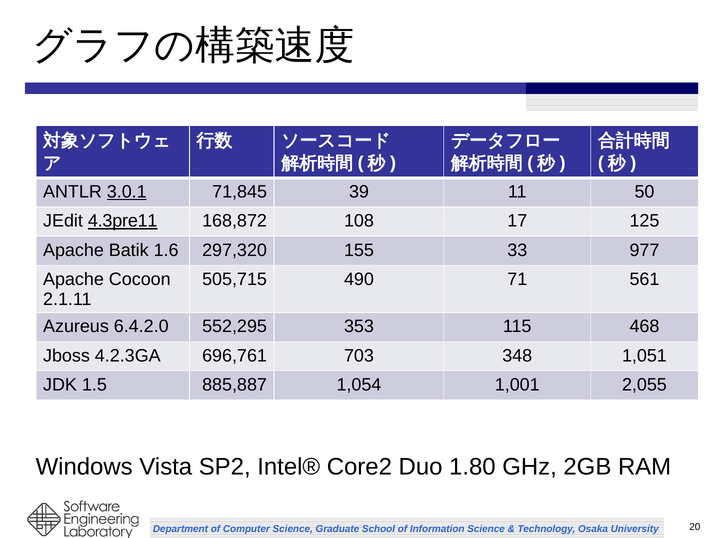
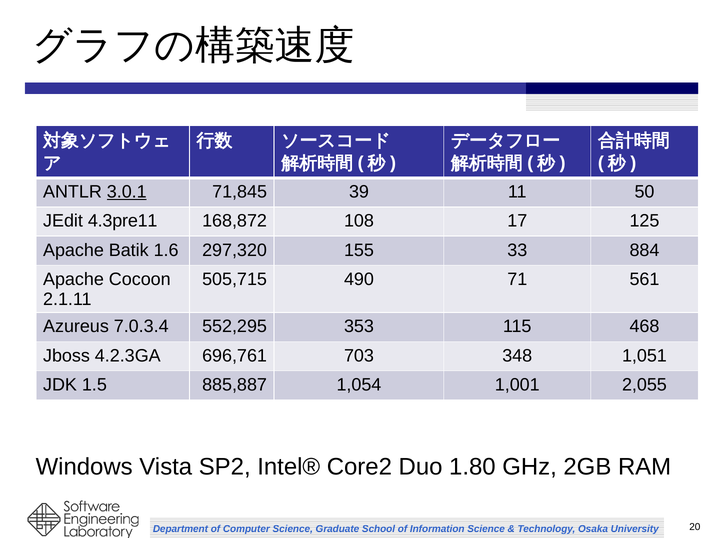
4.3pre11 underline: present -> none (123, 221)
977: 977 -> 884 (644, 250)
6.4.2.0: 6.4.2.0 -> 7.0.3.4 (141, 327)
